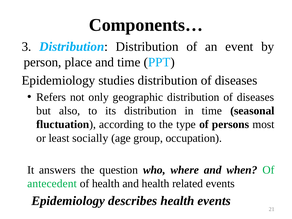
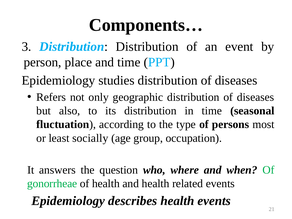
antecedent: antecedent -> gonorrheae (52, 184)
